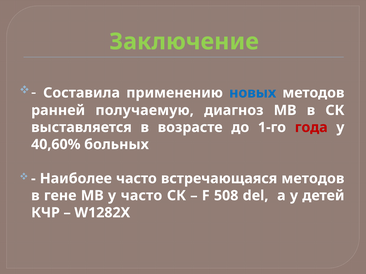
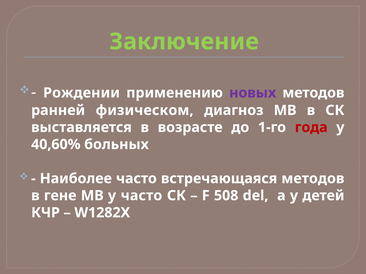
Составила: Составила -> Рождении (82, 93)
новых colour: blue -> purple (253, 93)
получаемую: получаемую -> физическом (145, 110)
